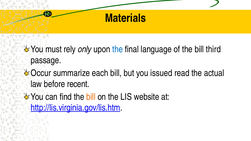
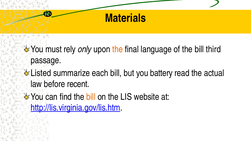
the colour: blue -> orange (118, 49)
Occur: Occur -> Listed (41, 73)
issued: issued -> battery (161, 73)
